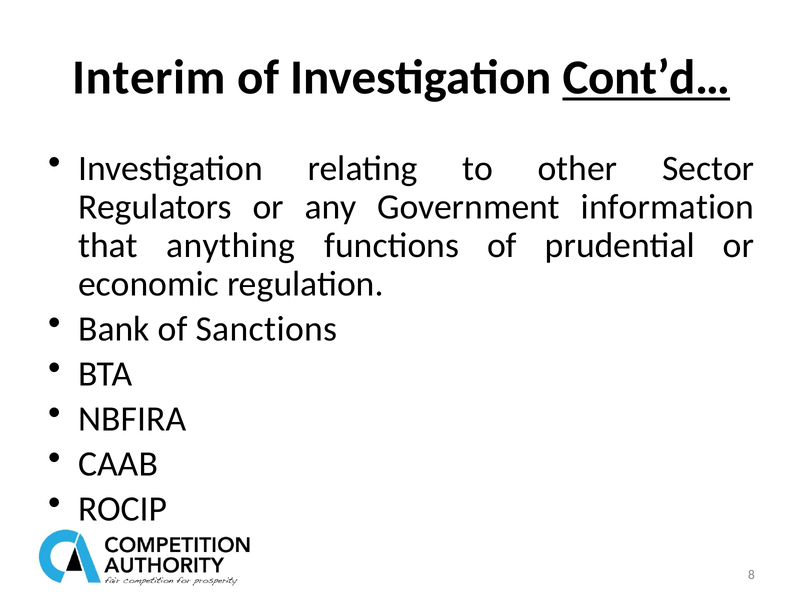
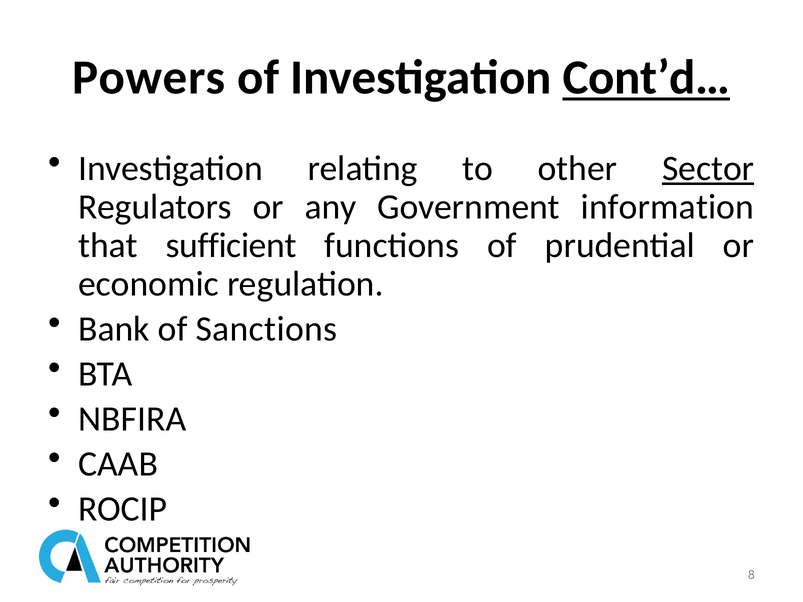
Interim: Interim -> Powers (149, 78)
Sector underline: none -> present (708, 168)
anything: anything -> sufficient (231, 246)
